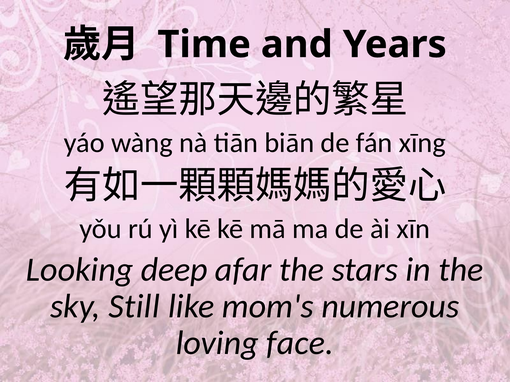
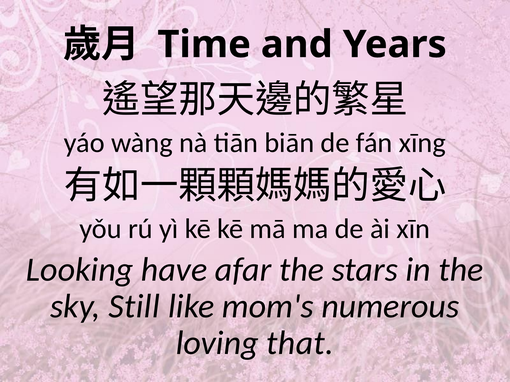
deep: deep -> have (174, 270)
face: face -> that (300, 343)
